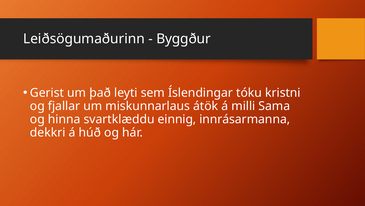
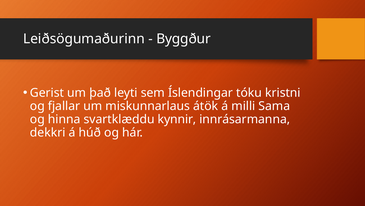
einnig: einnig -> kynnir (177, 119)
